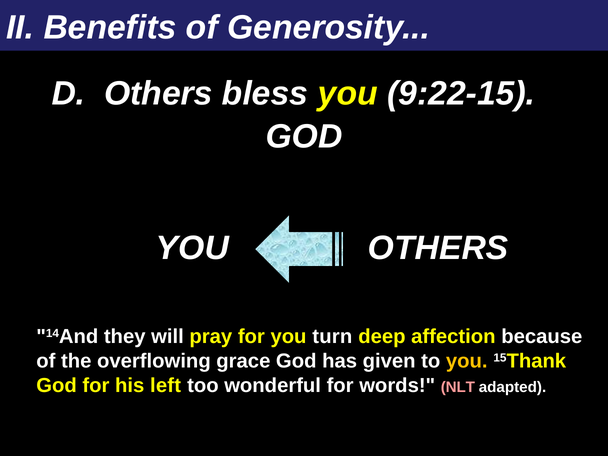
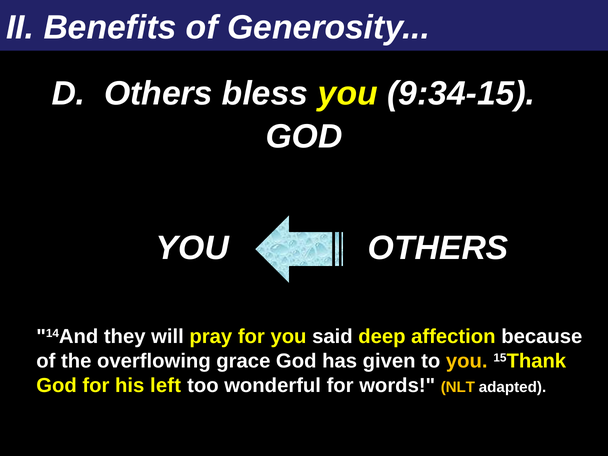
9:22-15: 9:22-15 -> 9:34-15 (461, 94)
turn: turn -> said (332, 337)
NLT colour: pink -> yellow (458, 387)
